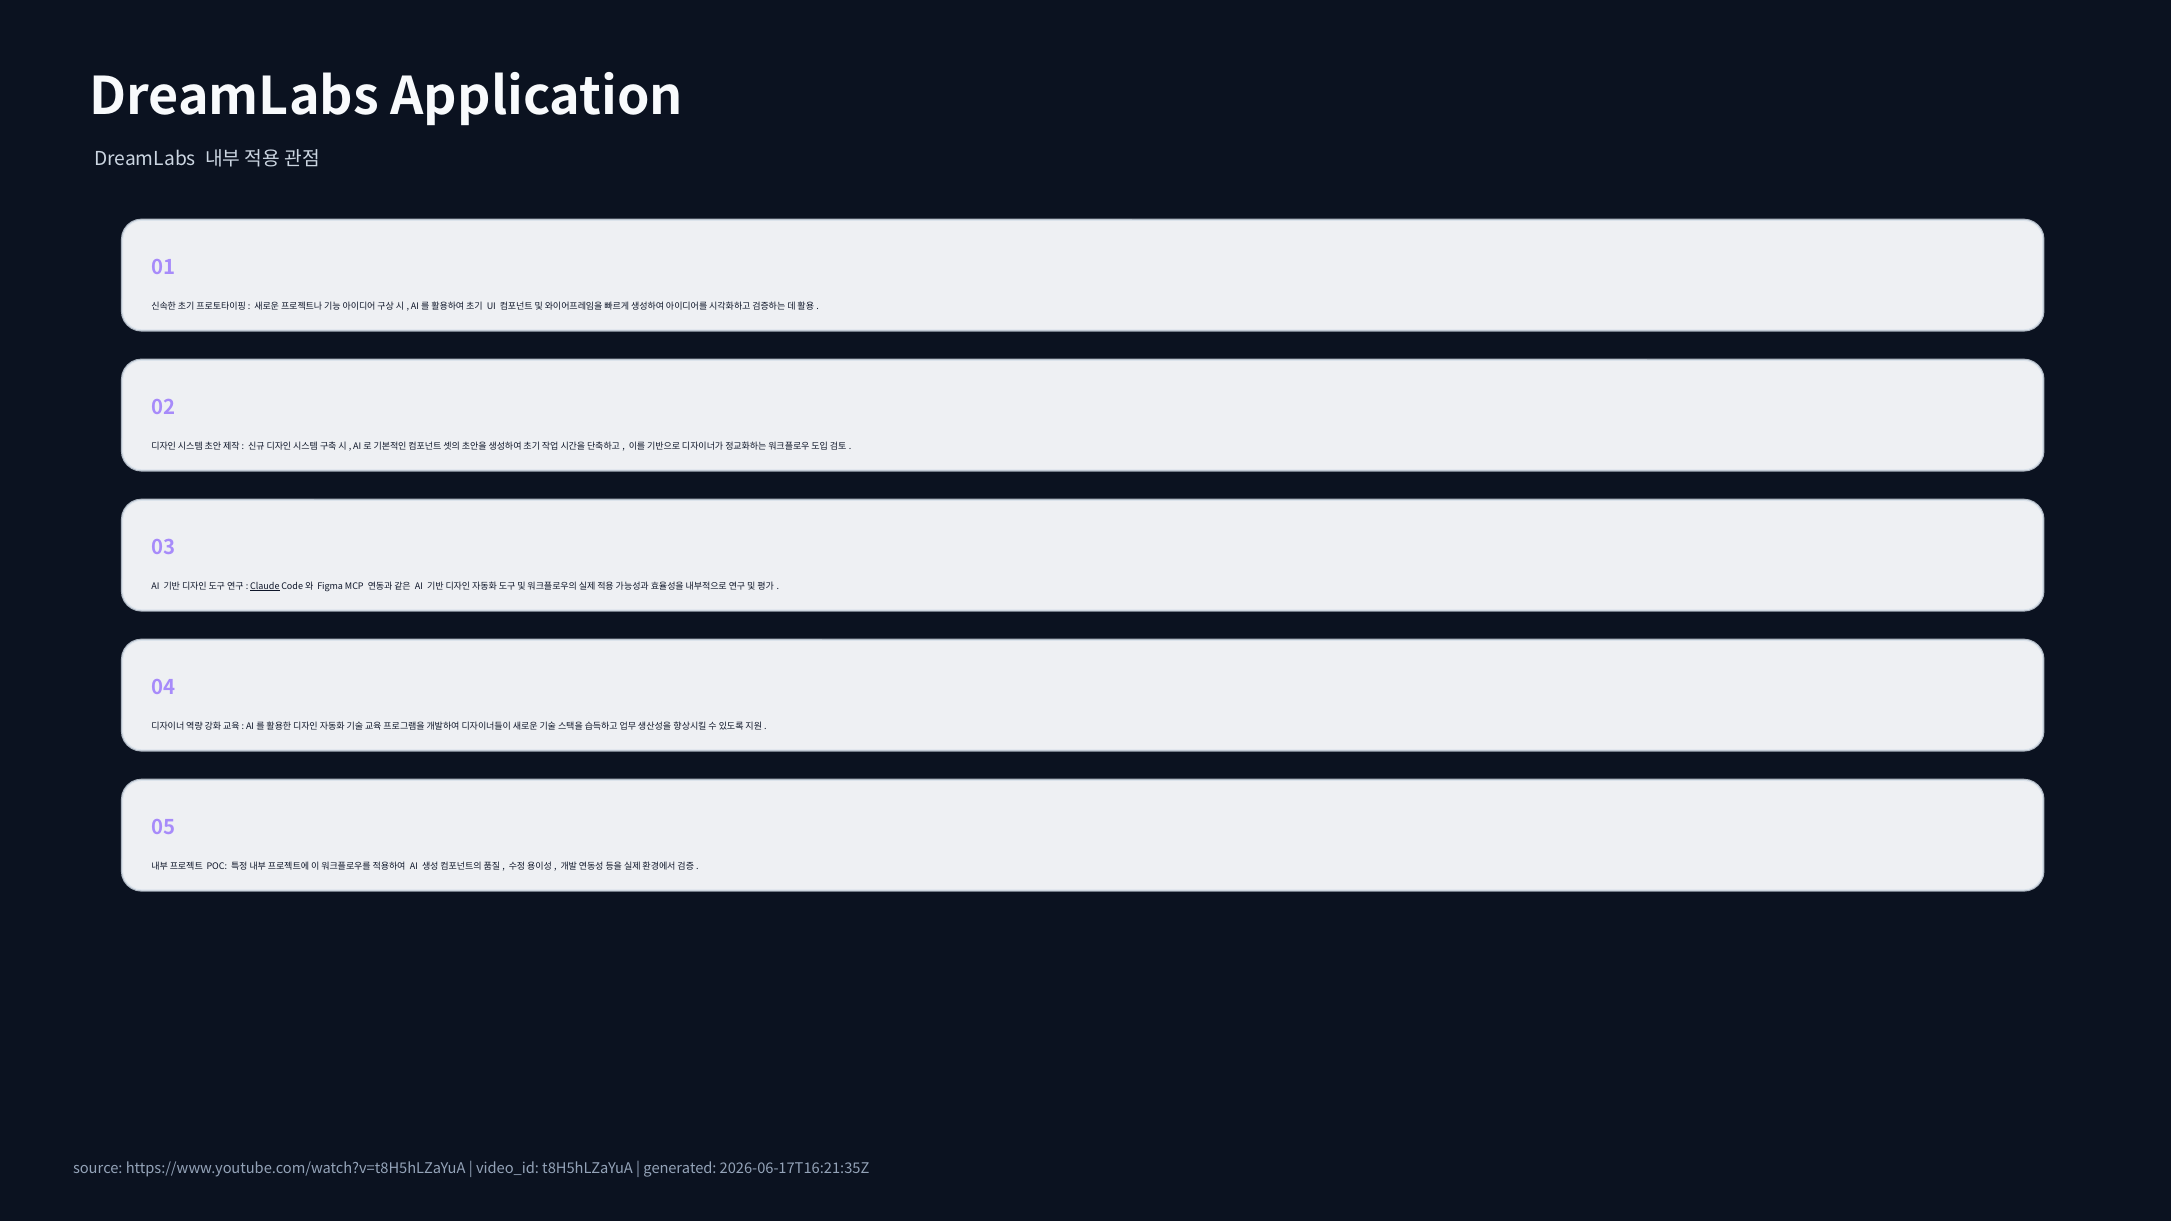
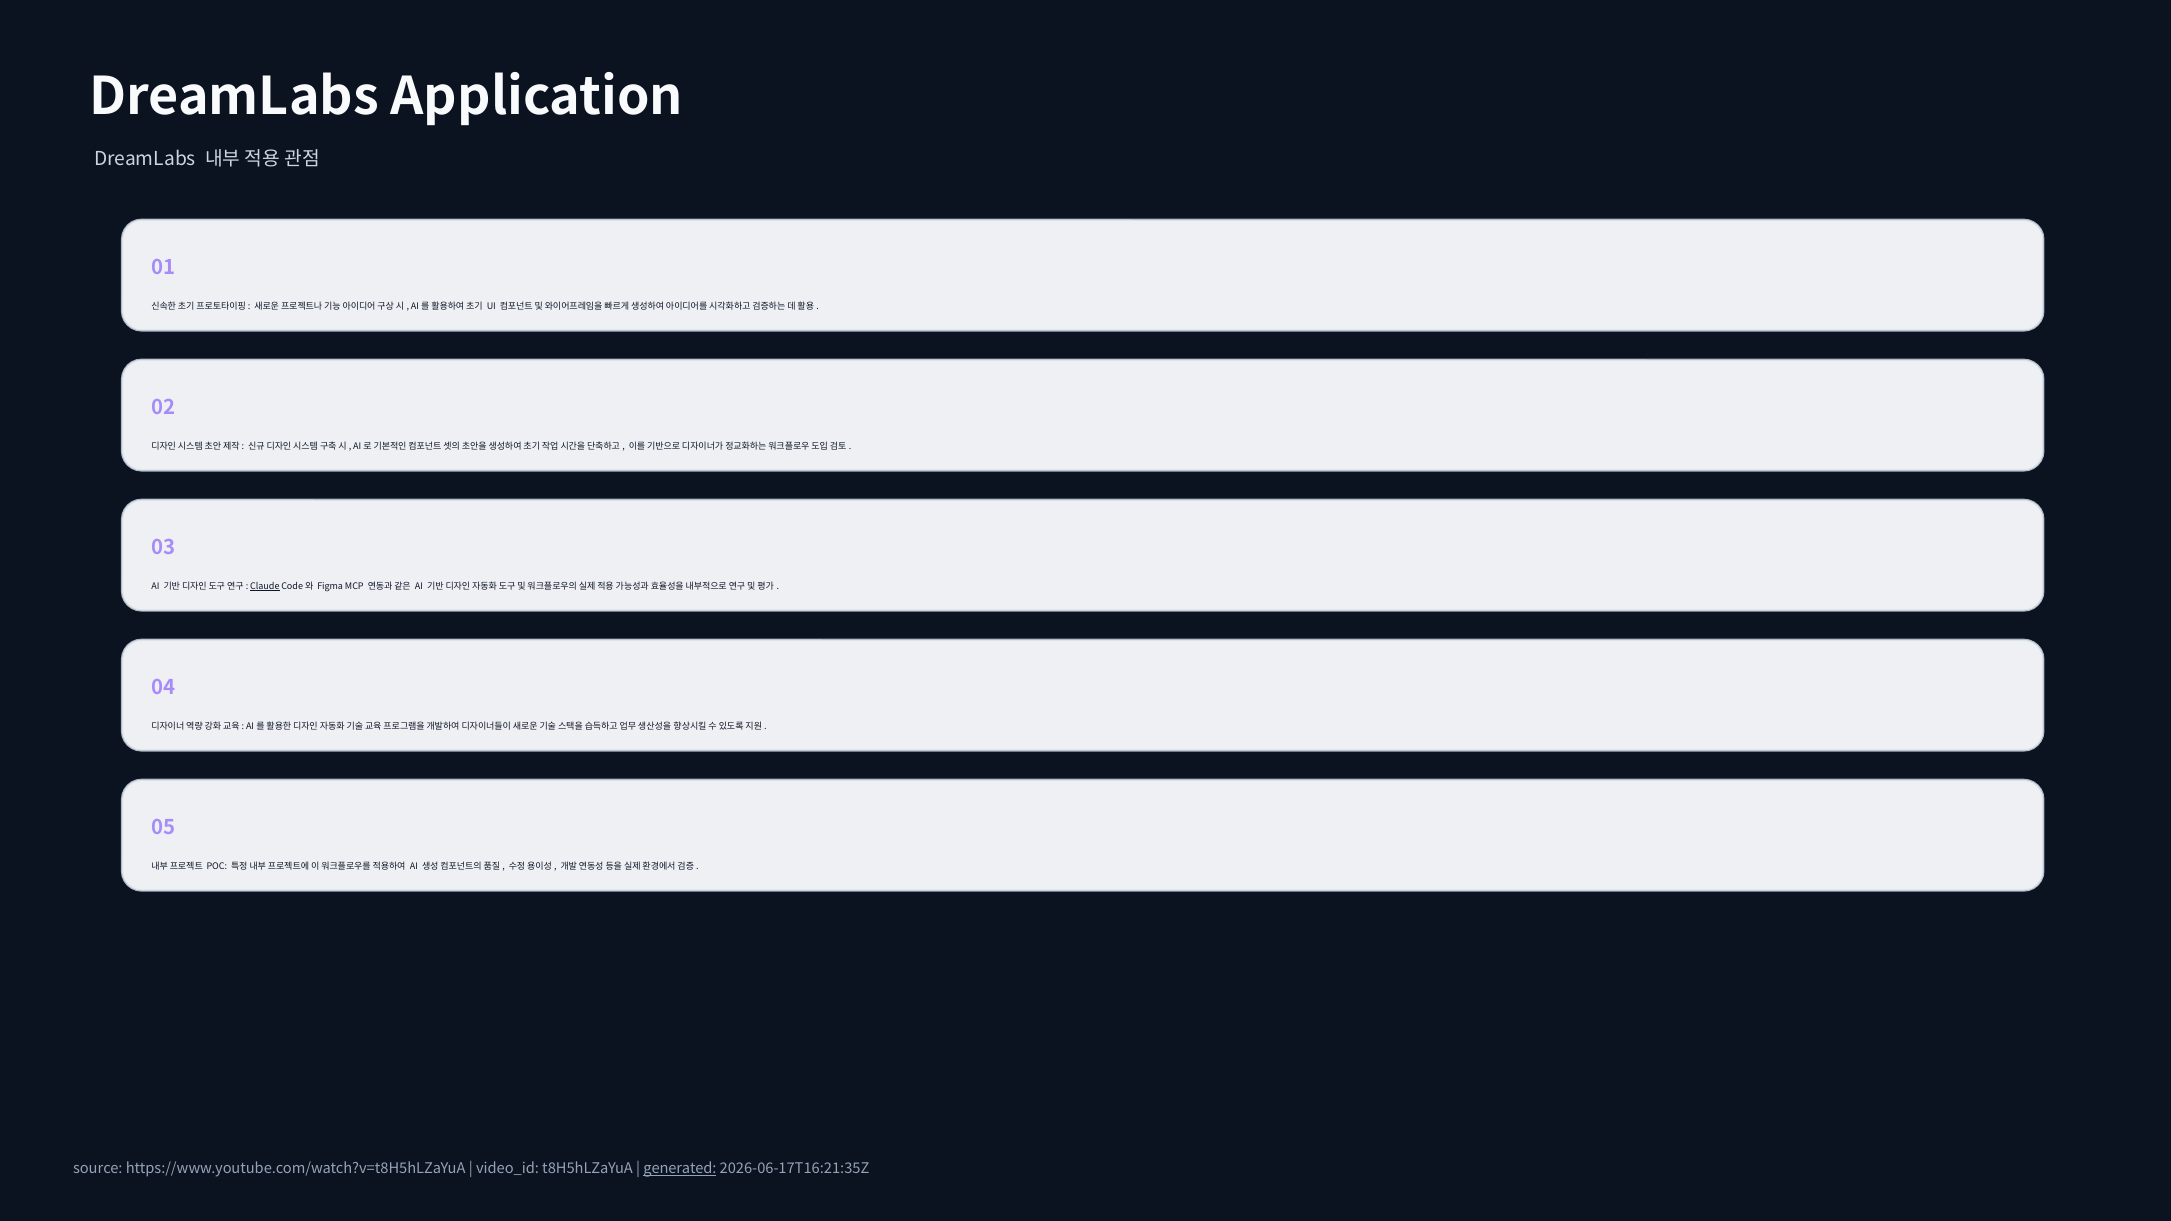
generated underline: none -> present (680, 1169)
